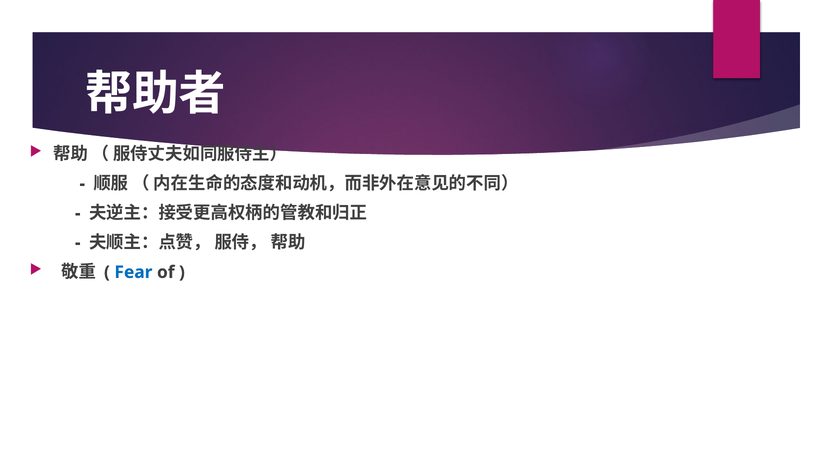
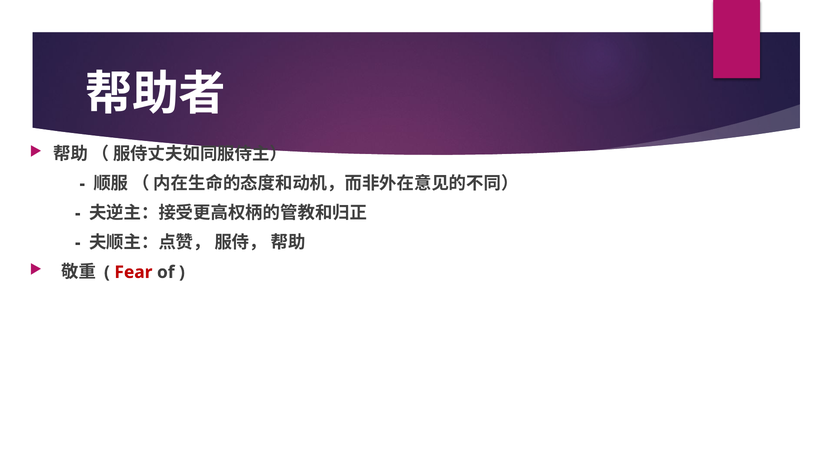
Fear colour: blue -> red (133, 272)
